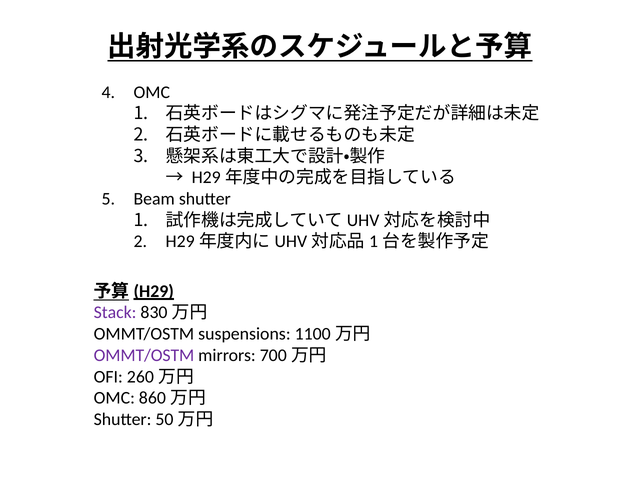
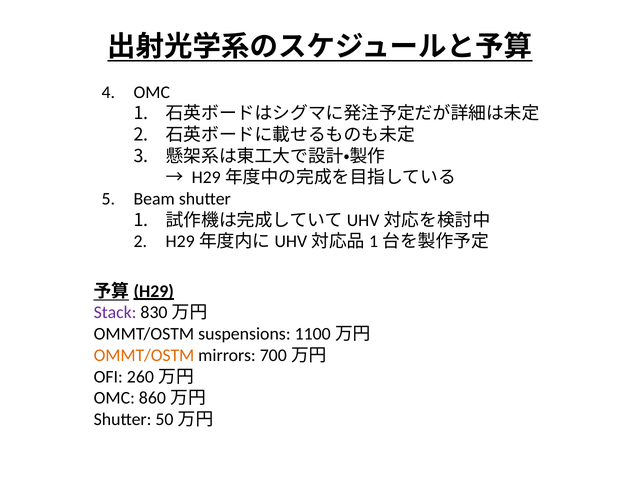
OMMT/OSTM colour: purple -> orange (144, 355)
